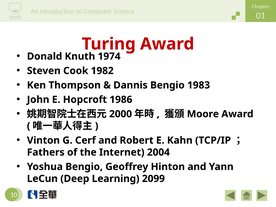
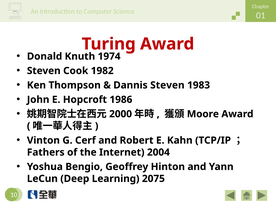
Dannis Bengio: Bengio -> Steven (167, 85)
2099: 2099 -> 2075 (153, 179)
